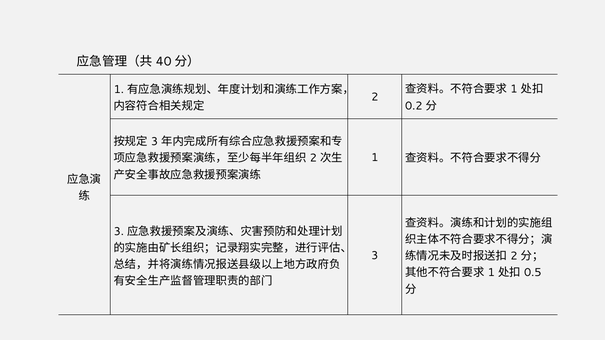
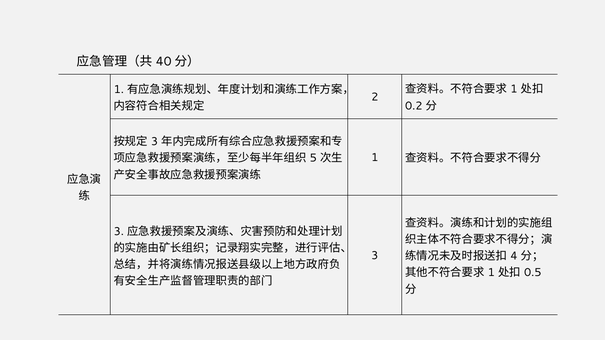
2: 2 -> 5 (313, 158)
2: 2 -> 4 (514, 256)
